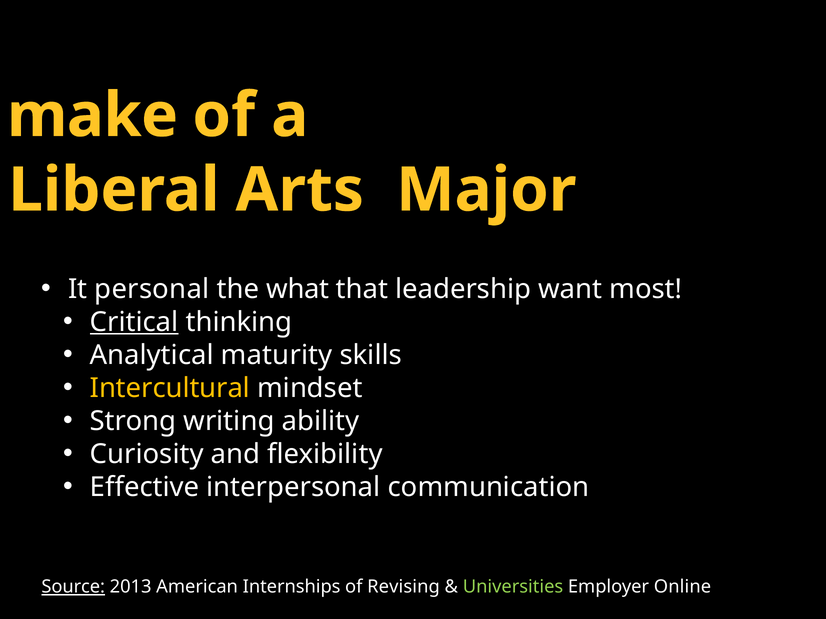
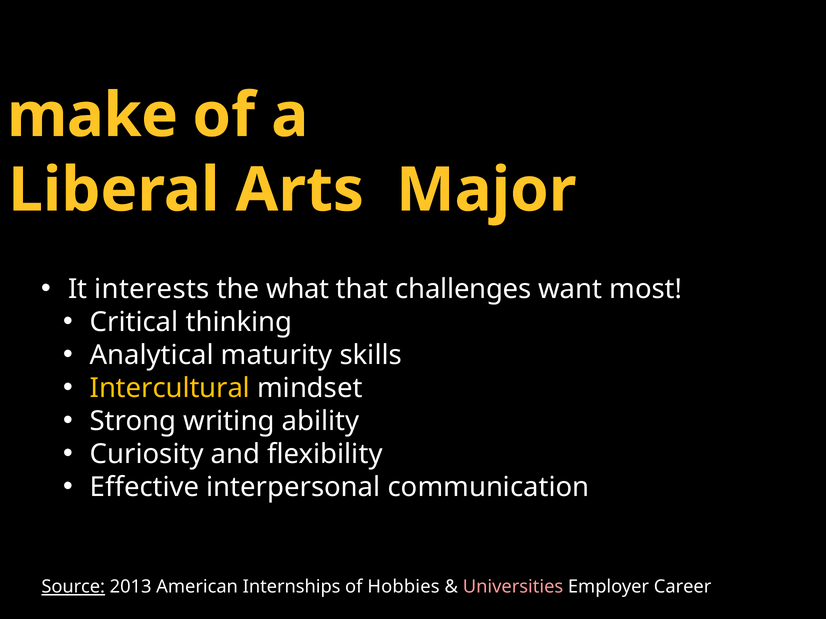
personal: personal -> interests (152, 289)
leadership: leadership -> challenges (463, 289)
Critical underline: present -> none (134, 322)
Revising: Revising -> Hobbies (403, 587)
Universities colour: light green -> pink (513, 587)
Online: Online -> Career (683, 587)
